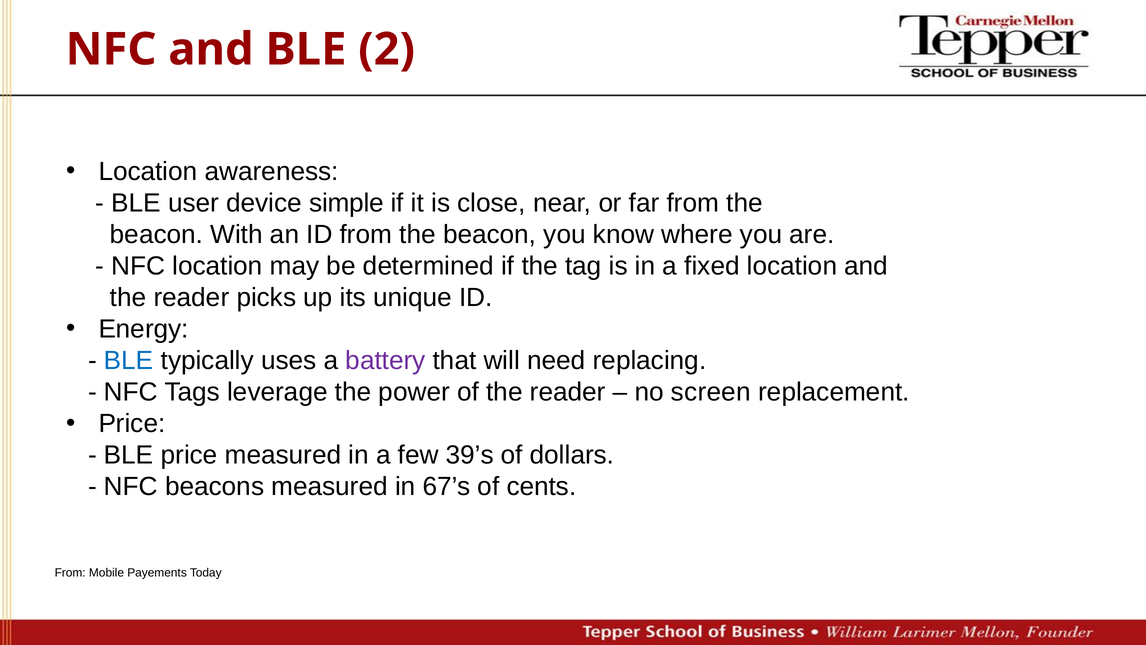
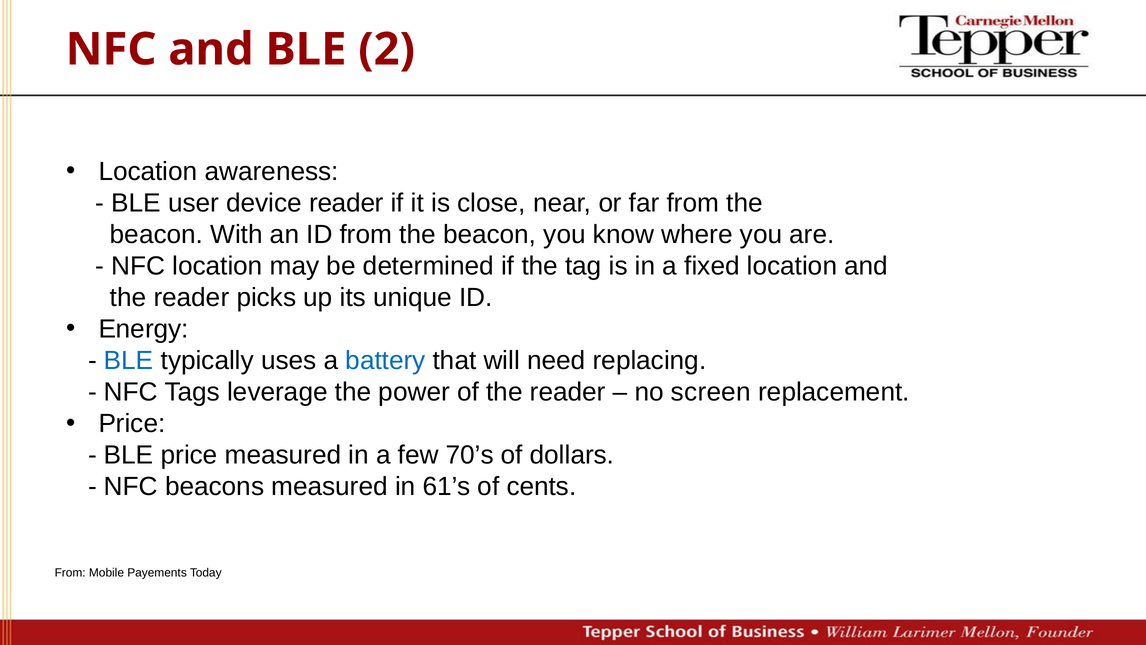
device simple: simple -> reader (346, 203)
battery colour: purple -> blue (386, 361)
39’s: 39’s -> 70’s (470, 455)
67’s: 67’s -> 61’s (447, 487)
